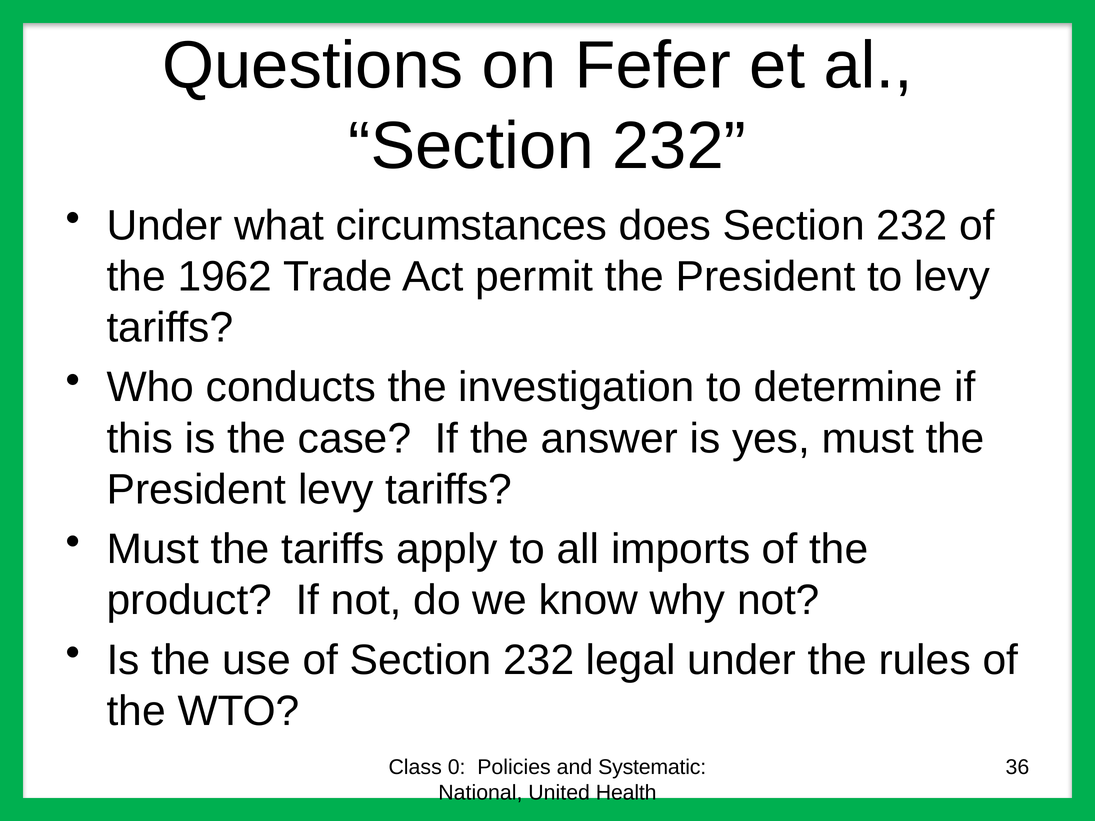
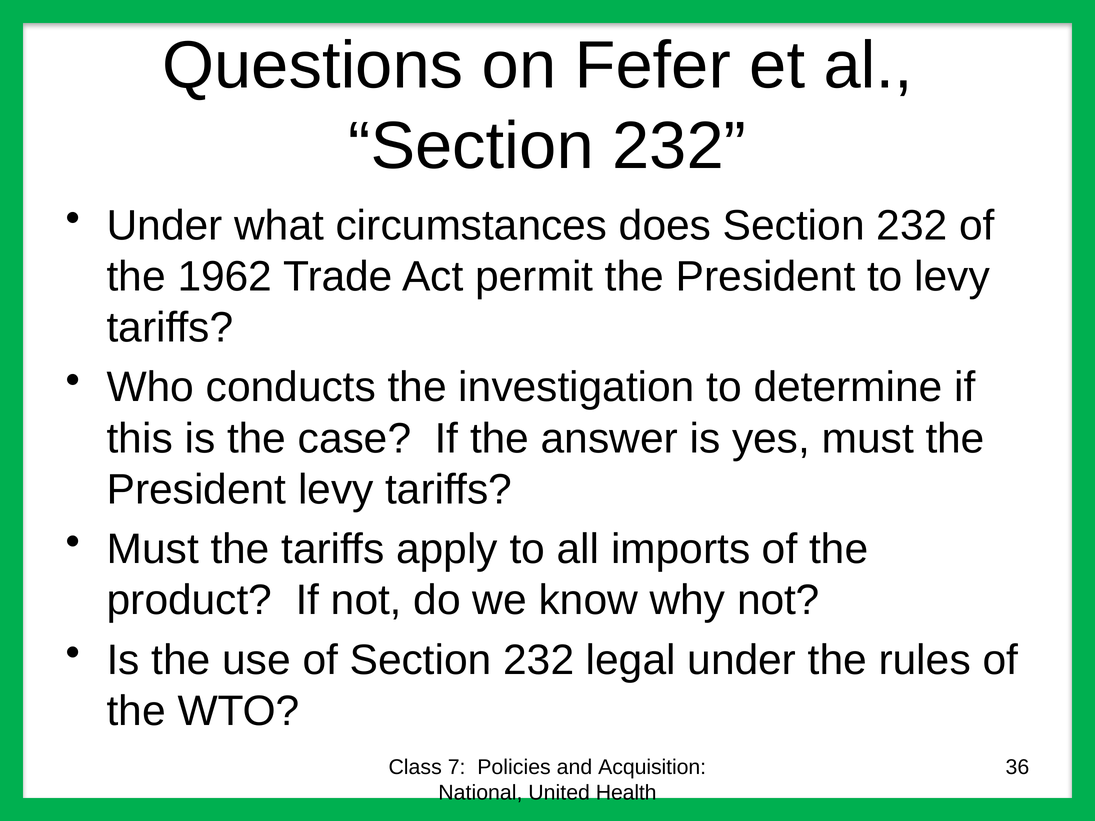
0: 0 -> 7 (457, 768)
Systematic: Systematic -> Acquisition (652, 768)
